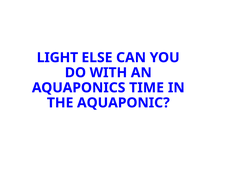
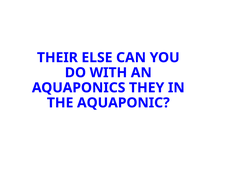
LIGHT: LIGHT -> THEIR (57, 58)
TIME: TIME -> THEY (147, 88)
